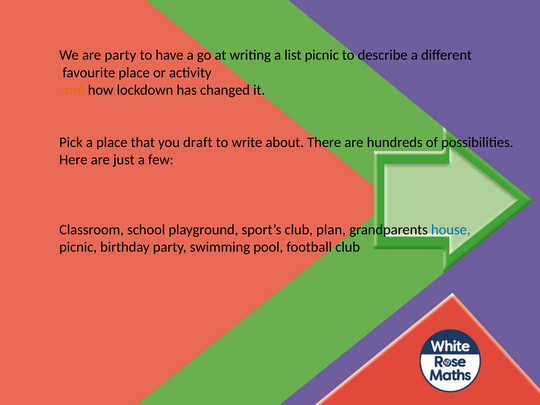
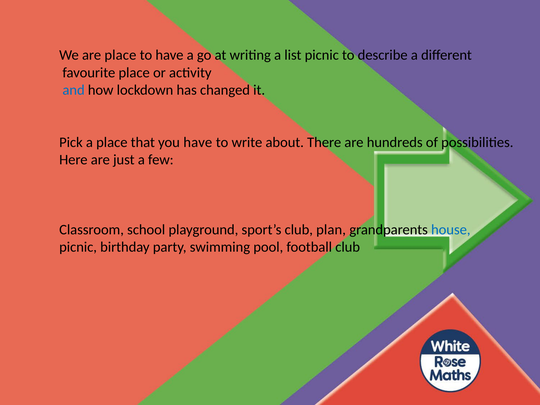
are party: party -> place (120, 55)
and colour: orange -> blue (74, 90)
you draft: draft -> have (198, 142)
